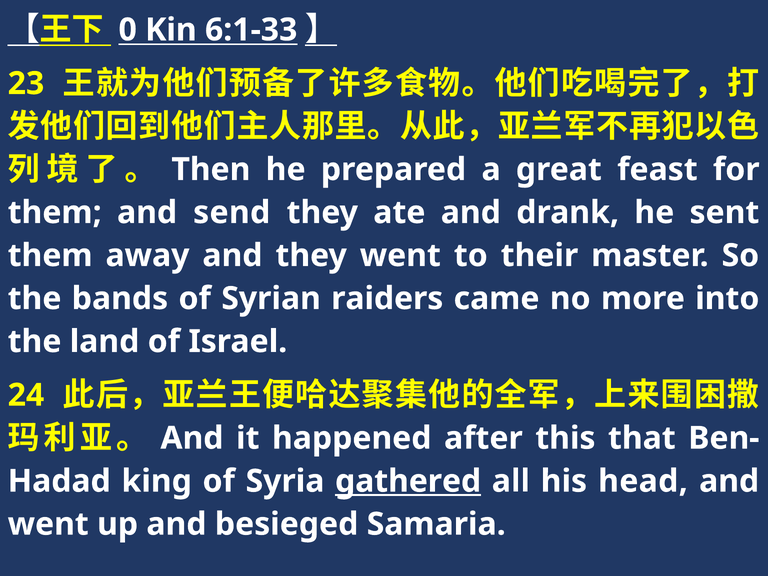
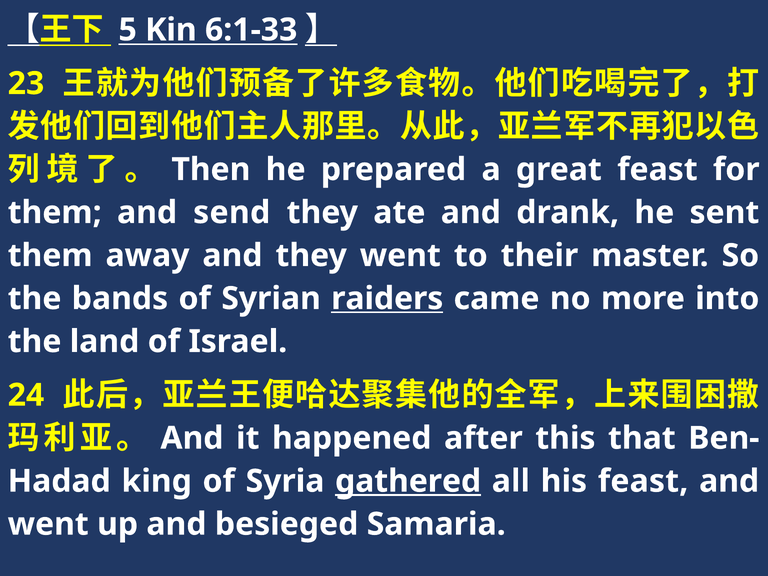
0: 0 -> 5 (128, 30)
raiders underline: none -> present (387, 299)
his head: head -> feast (643, 481)
